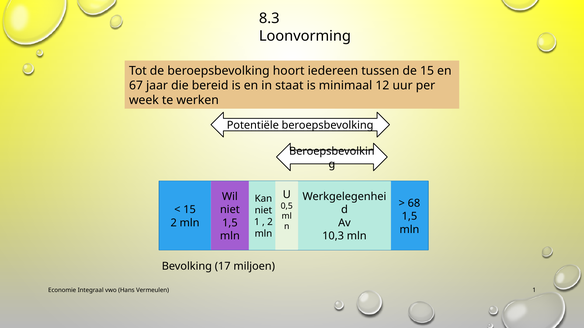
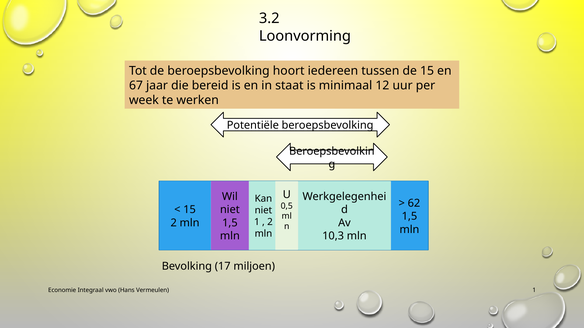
8.3: 8.3 -> 3.2 (269, 18)
68: 68 -> 62 (414, 203)
